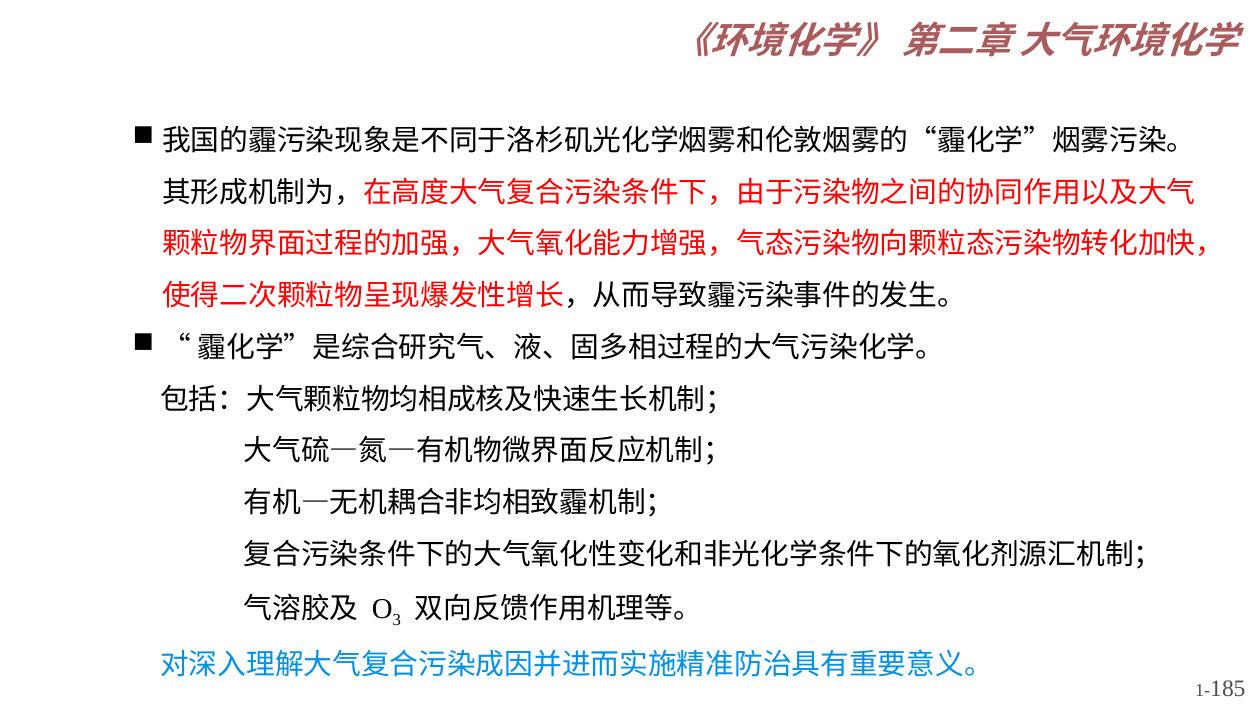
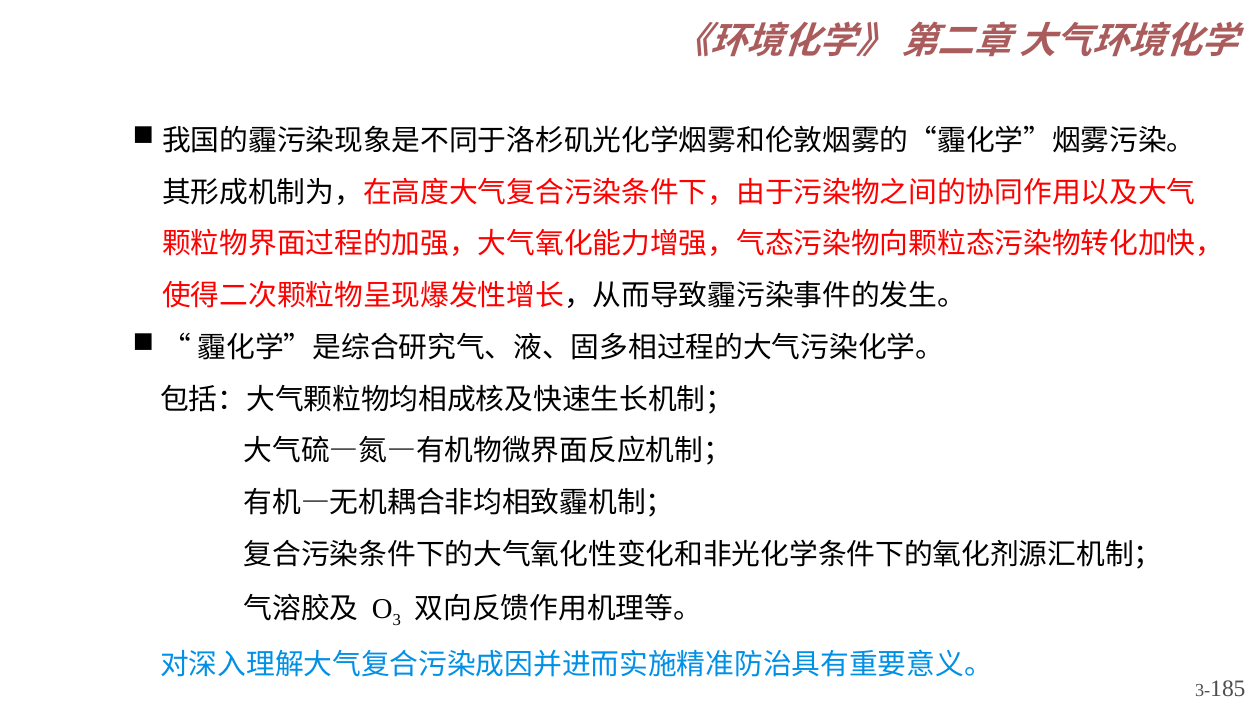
1-: 1- -> 3- (1203, 690)
